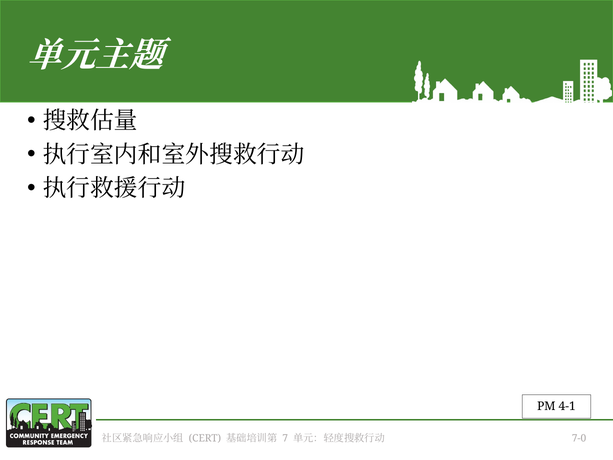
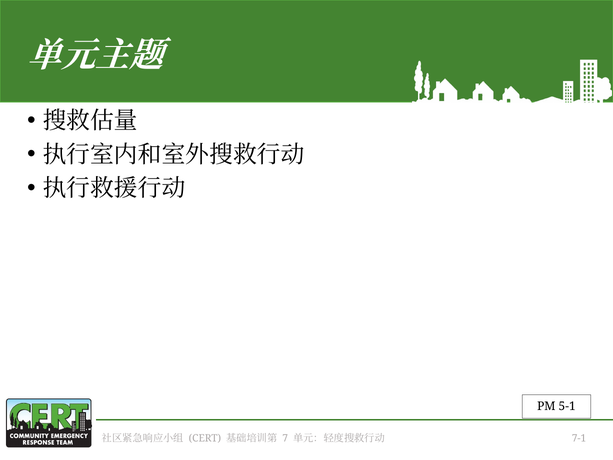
4-1: 4-1 -> 5-1 (567, 406)
7-0: 7-0 -> 7-1 (579, 438)
